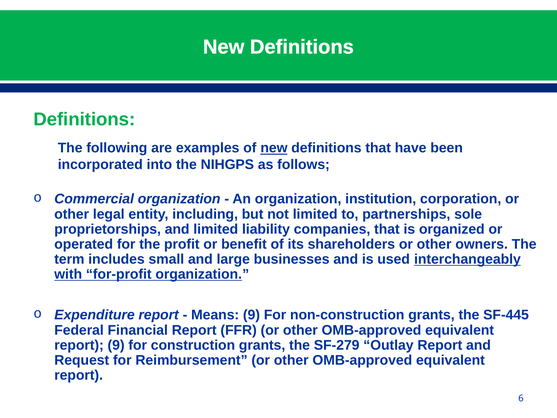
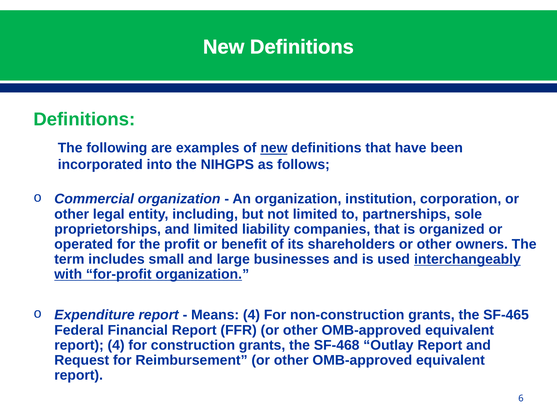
Means 9: 9 -> 4 (251, 315)
SF-445: SF-445 -> SF-465 (506, 315)
report 9: 9 -> 4 (116, 345)
SF-279: SF-279 -> SF-468 (337, 345)
